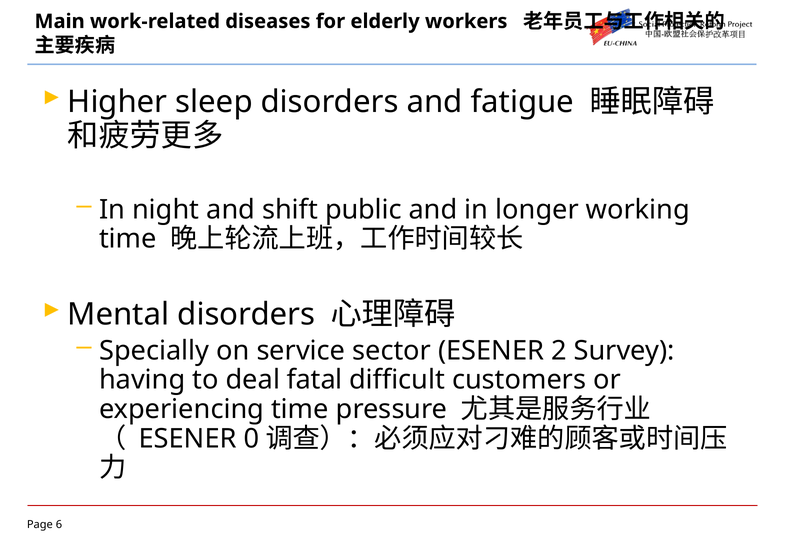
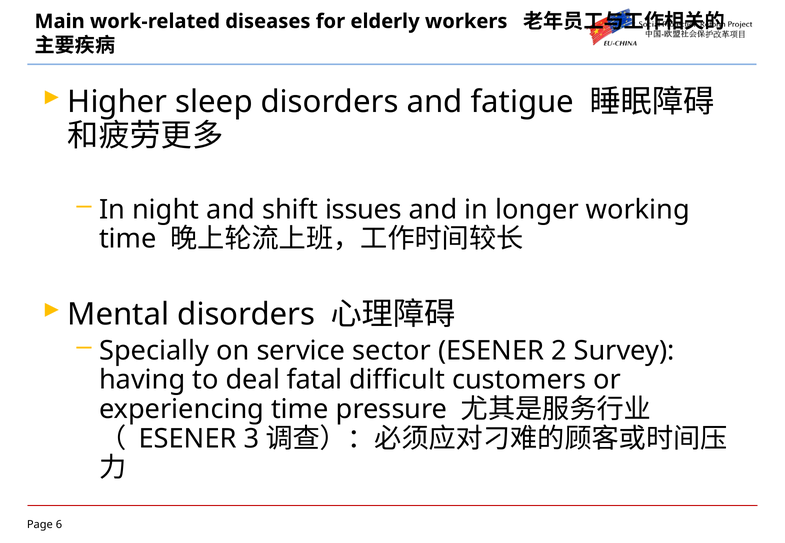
public: public -> issues (363, 210)
0: 0 -> 3 (251, 439)
